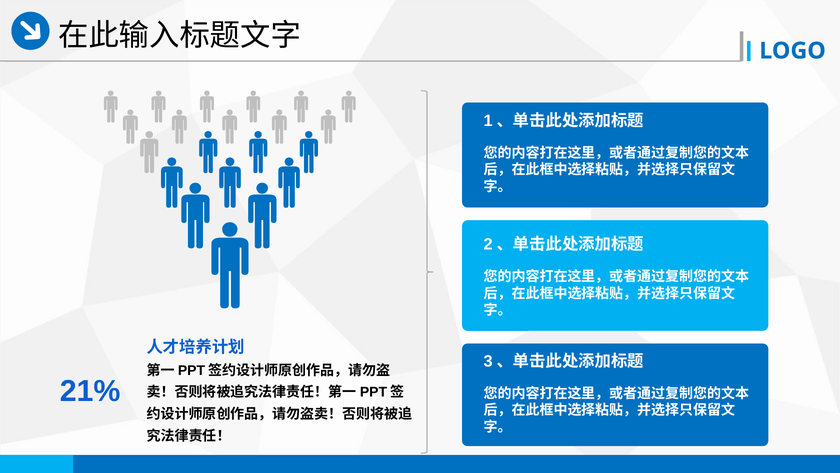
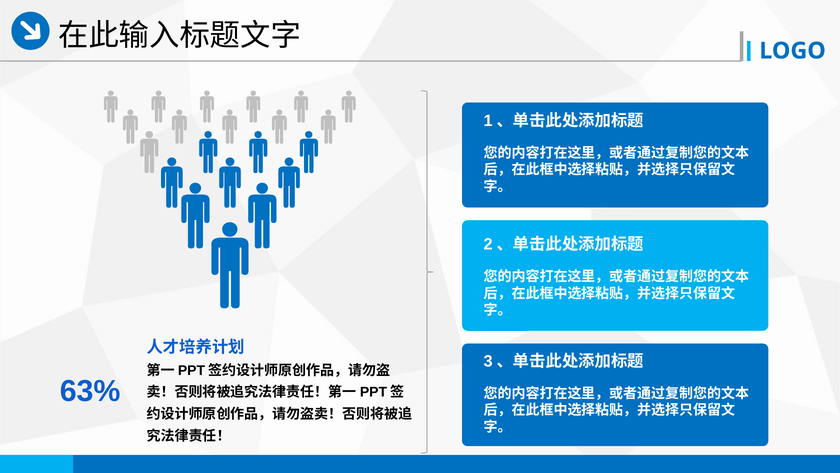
21%: 21% -> 63% (90, 391)
